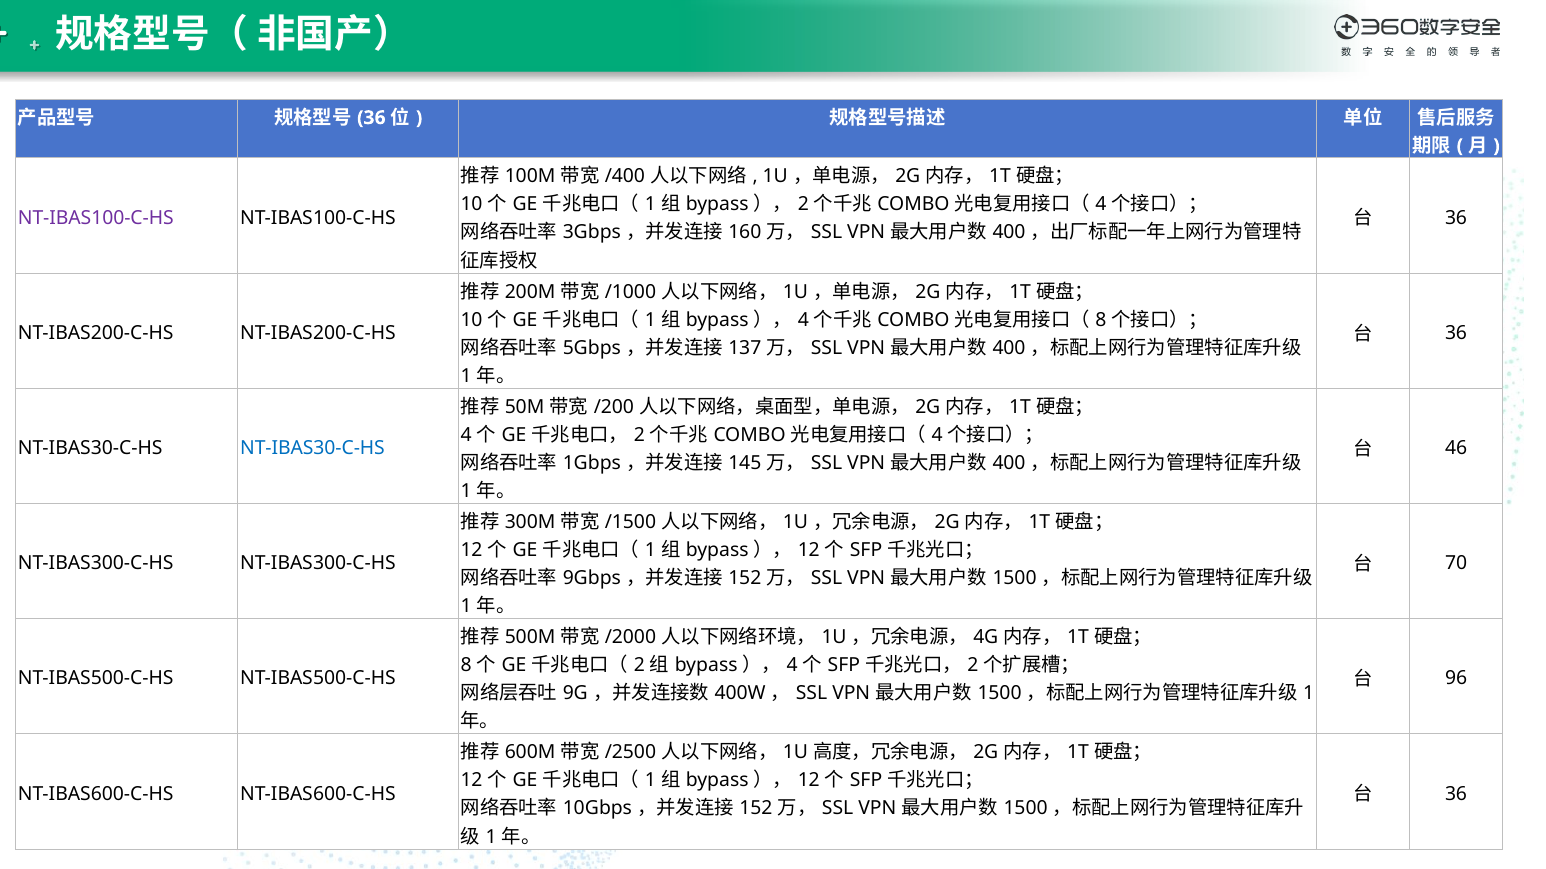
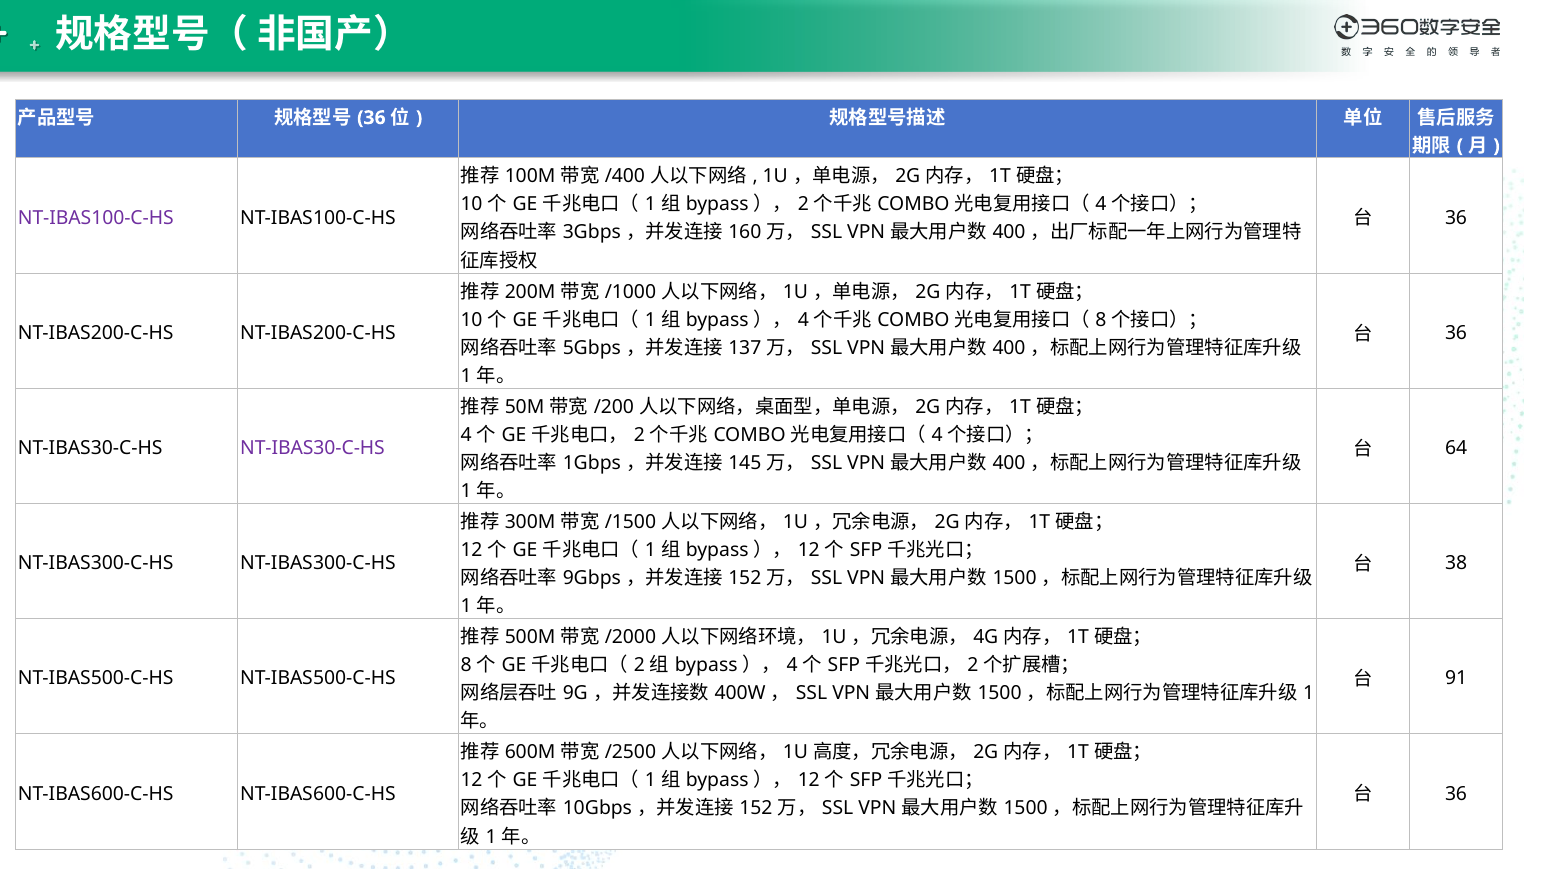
46: 46 -> 64 (1456, 448)
NT-IBAS30-C-HS colour: blue -> purple (312, 448)
70: 70 -> 38 (1456, 564)
96: 96 -> 91 (1456, 679)
